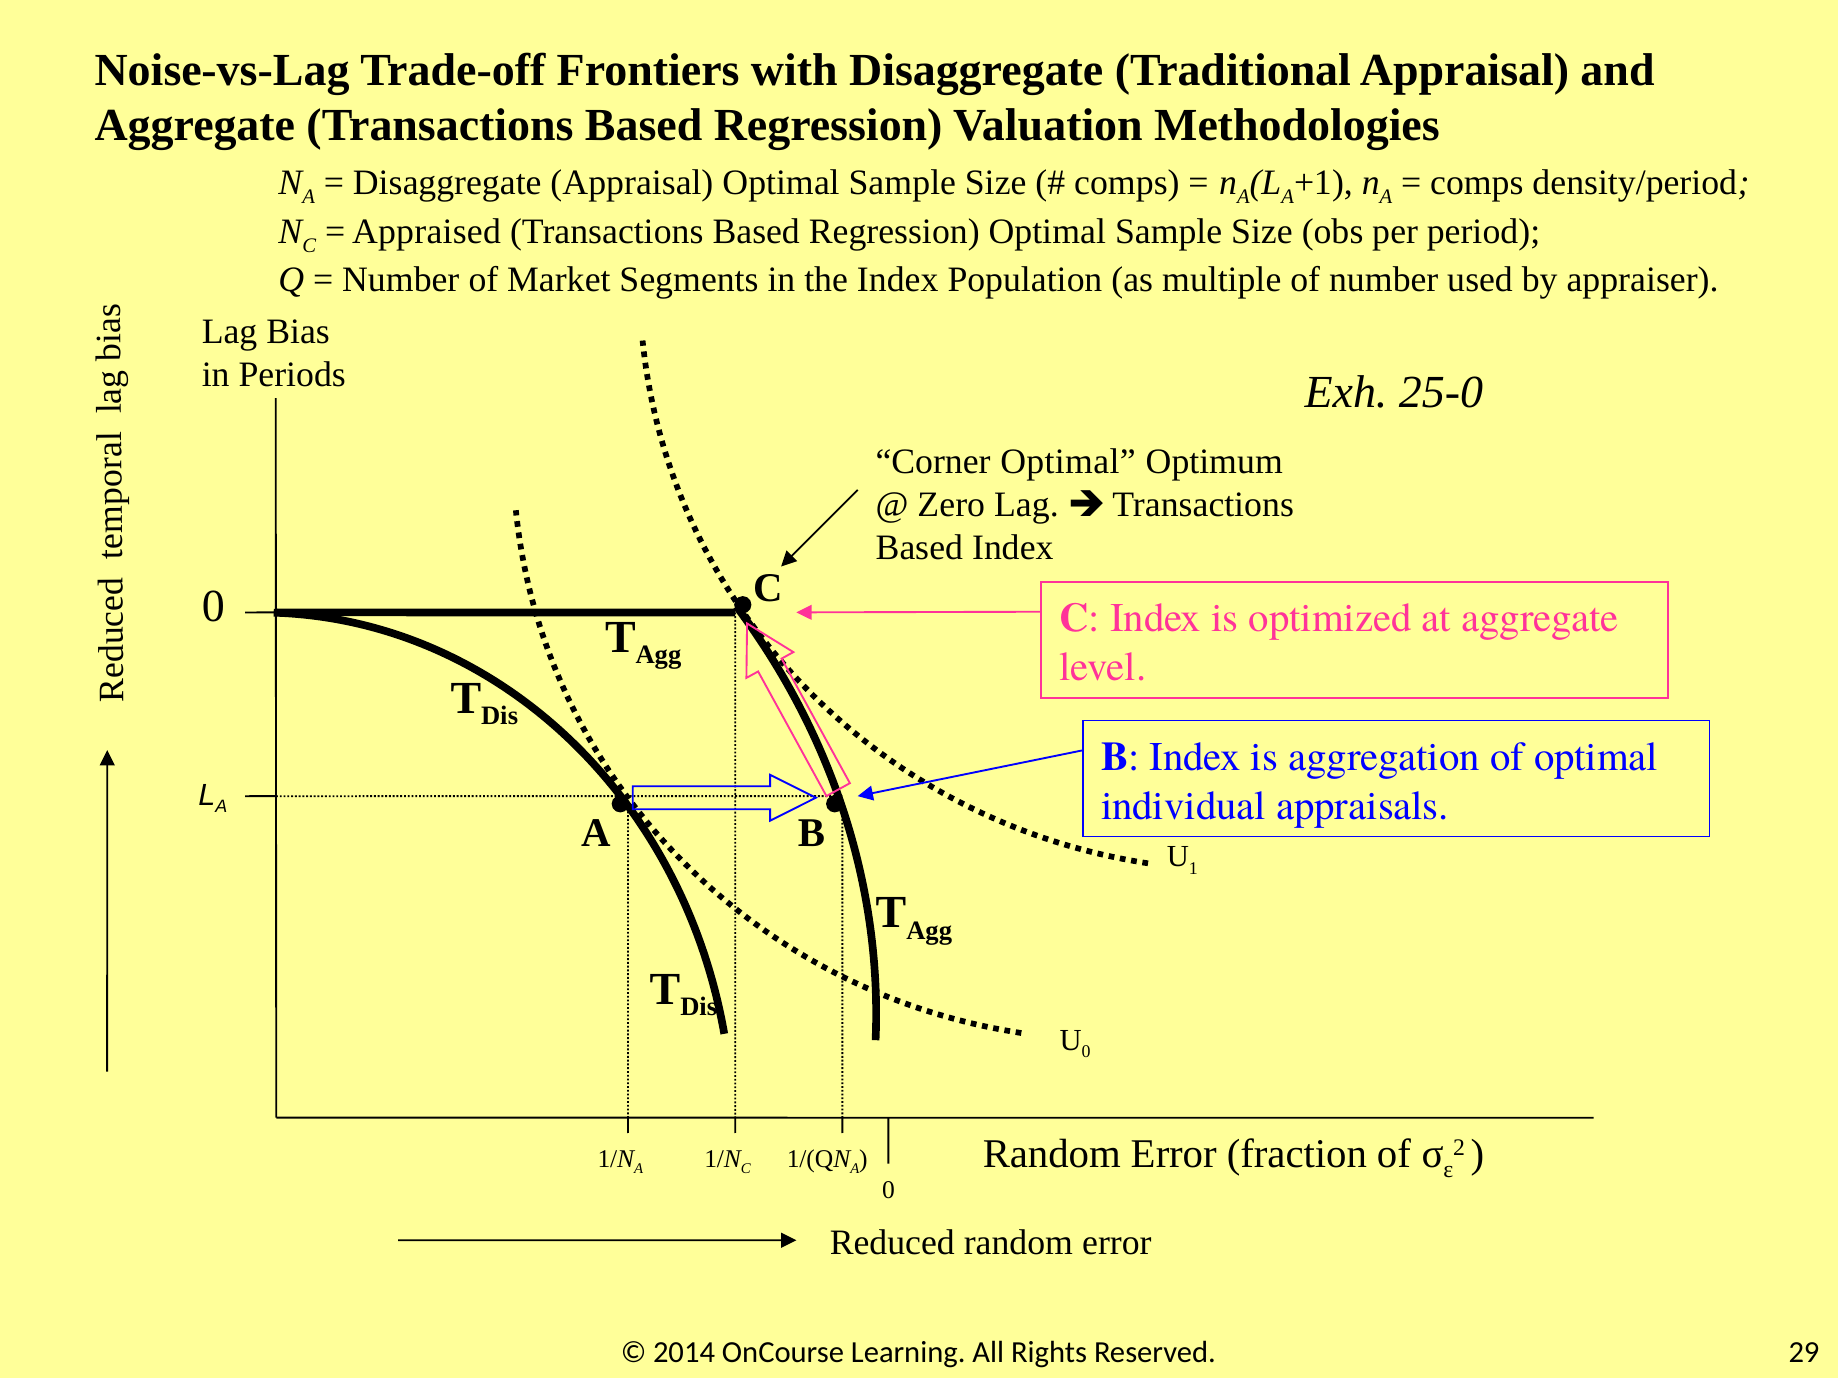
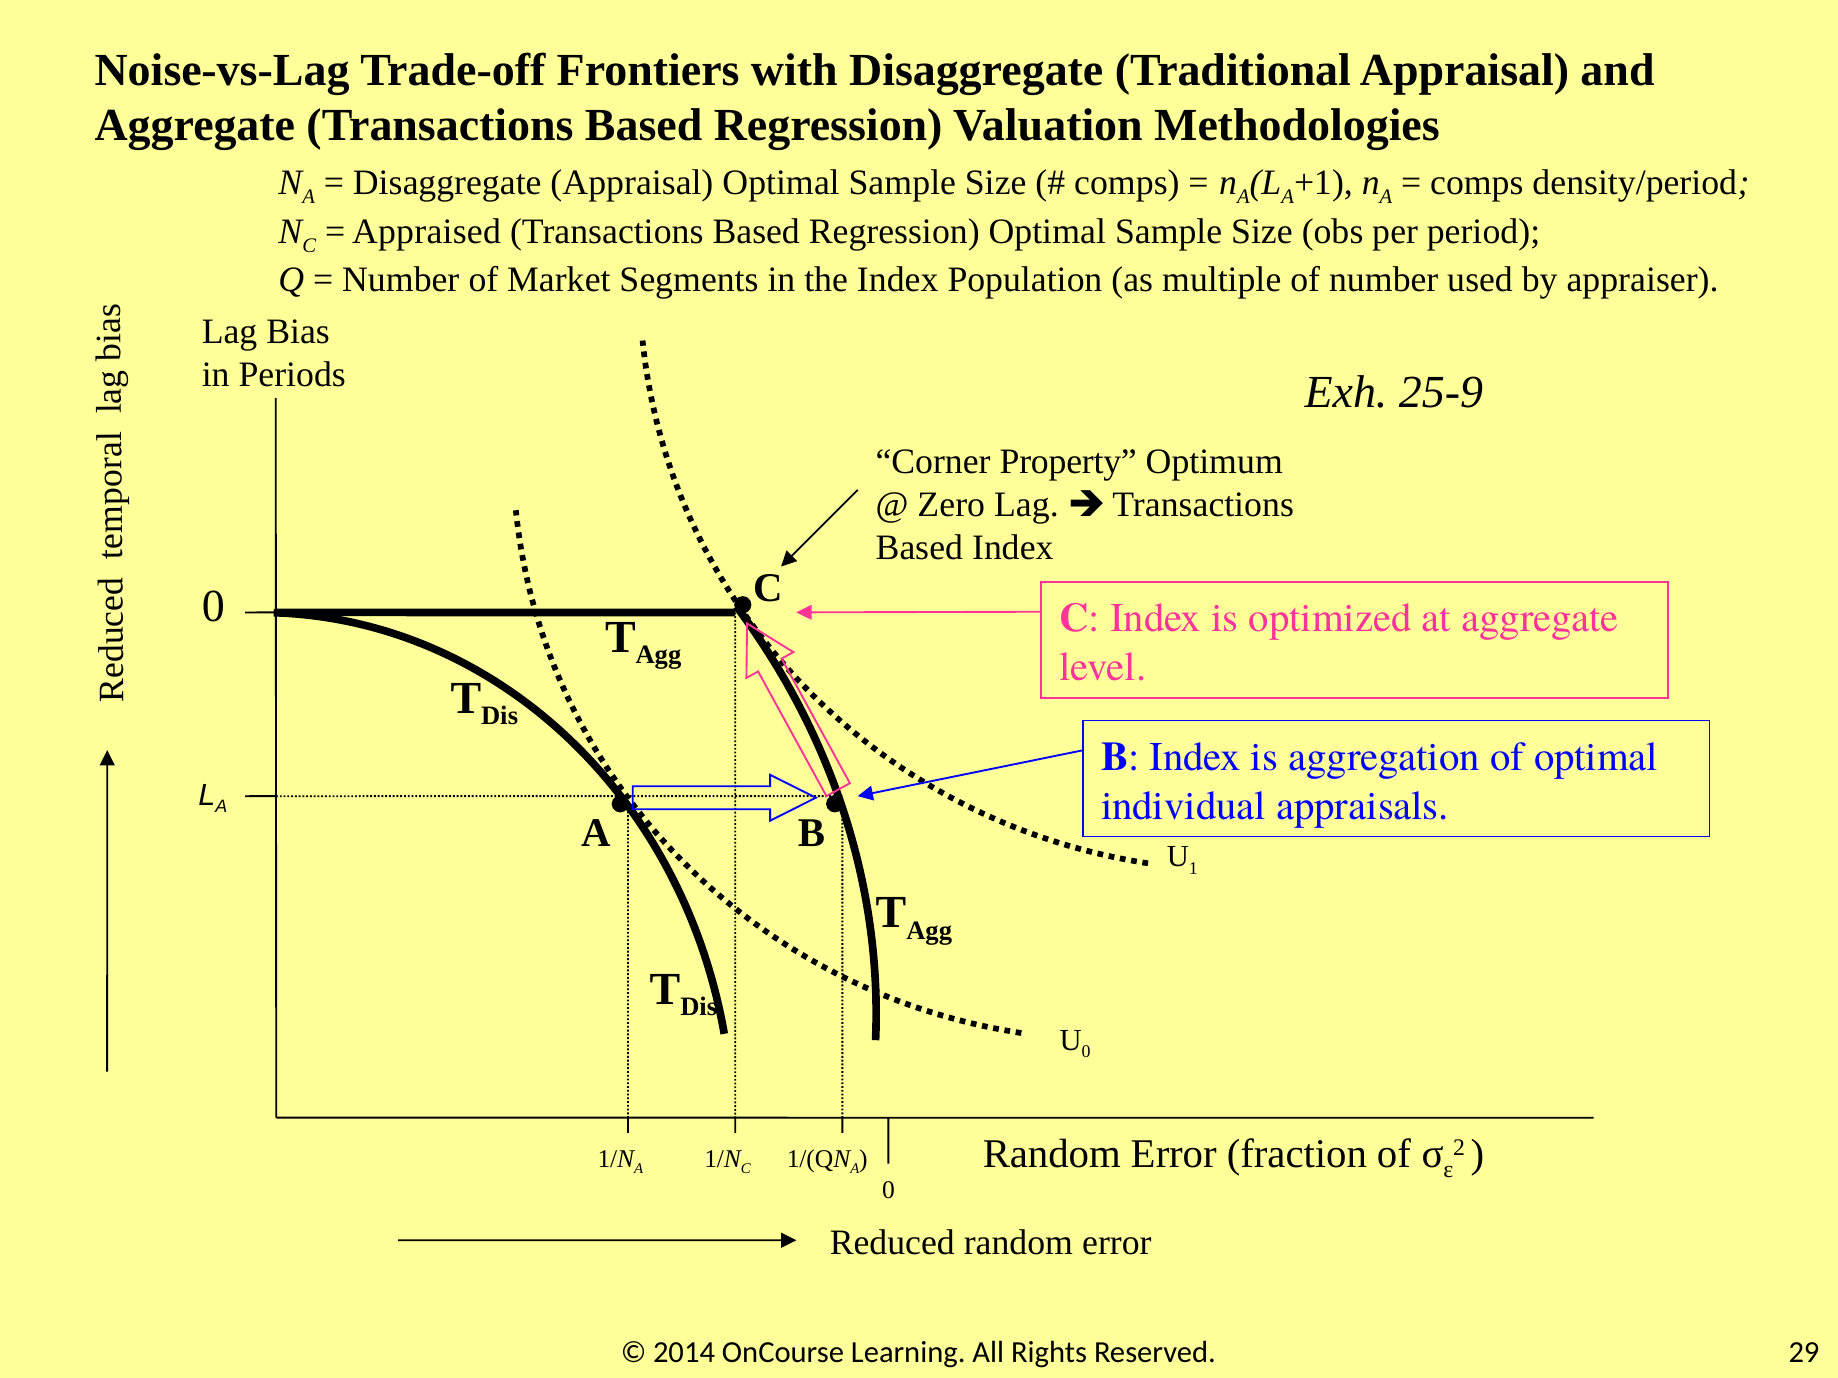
25-0: 25-0 -> 25-9 (1441, 392)
Corner Optimal: Optimal -> Property (1068, 462)
